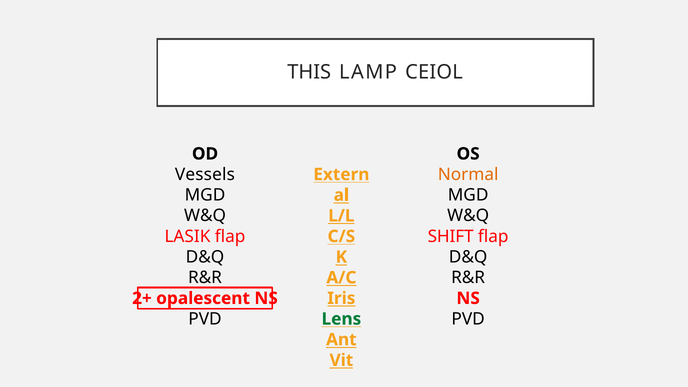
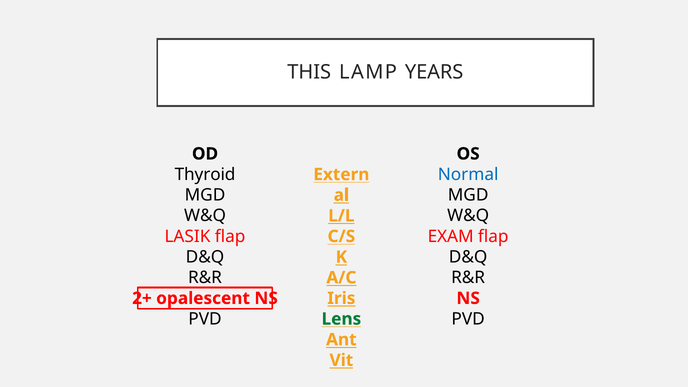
CEIOL: CEIOL -> YEARS (434, 72)
Vessels: Vessels -> Thyroid (205, 174)
Normal colour: orange -> blue (468, 174)
SHIFT: SHIFT -> EXAM (451, 236)
